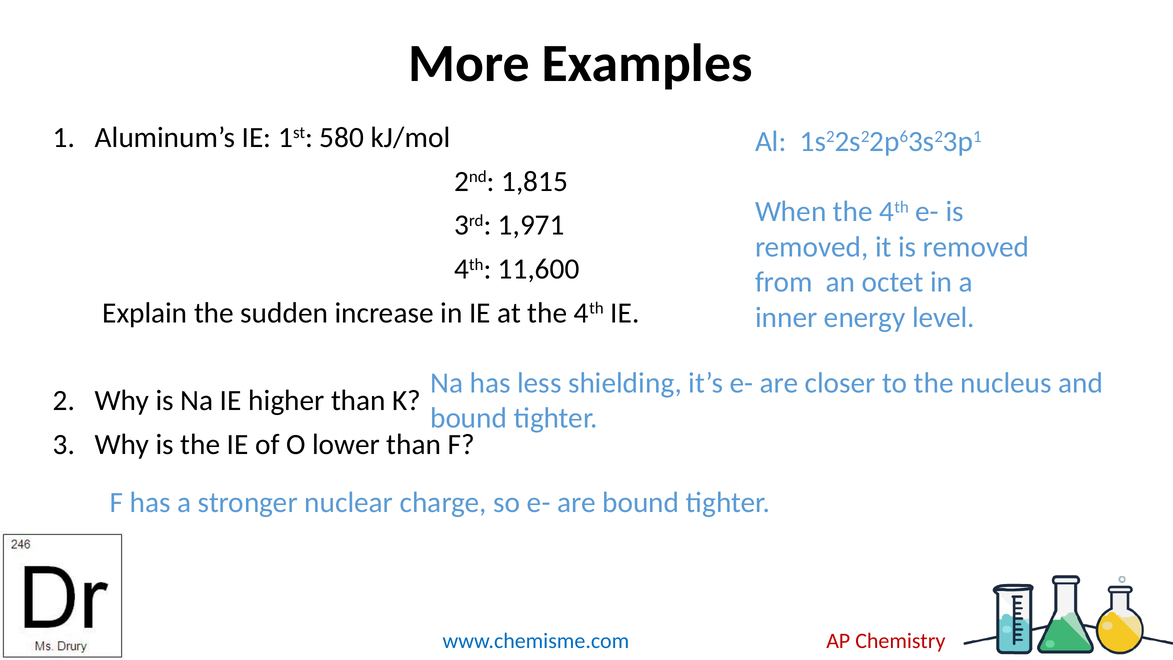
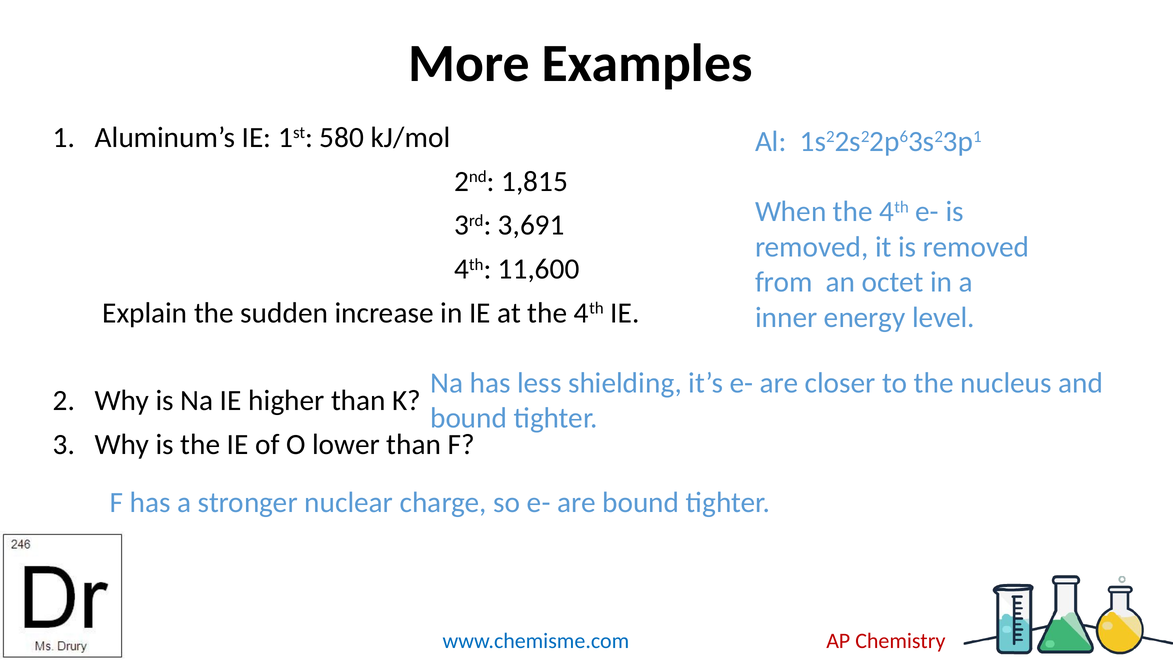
1,971: 1,971 -> 3,691 (531, 225)
